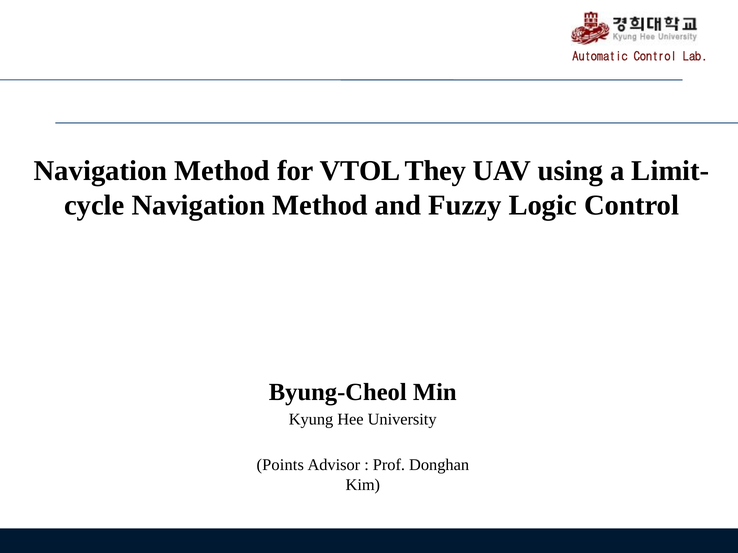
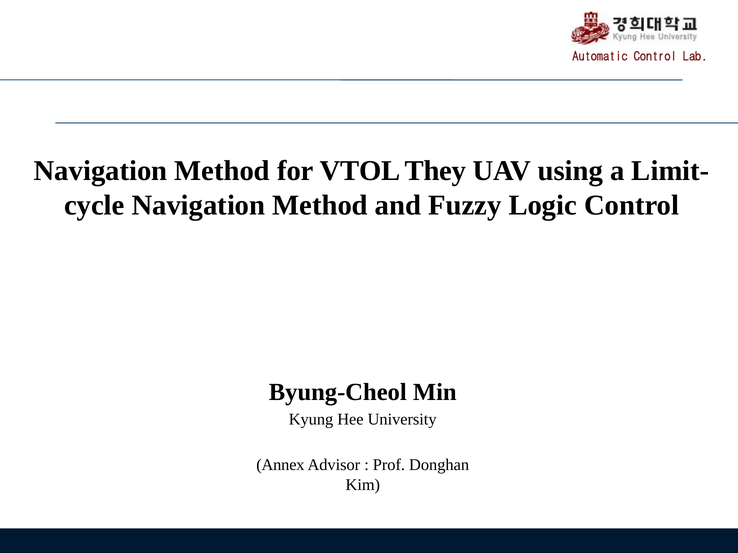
Points: Points -> Annex (280, 465)
